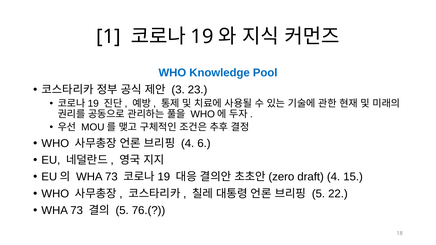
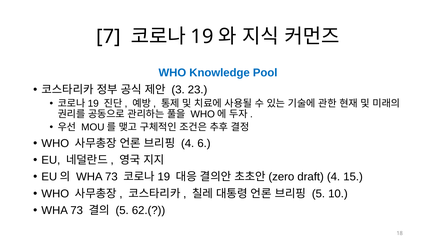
1: 1 -> 7 (108, 37)
22: 22 -> 10 (338, 194)
76.(: 76.( -> 62.( (149, 211)
